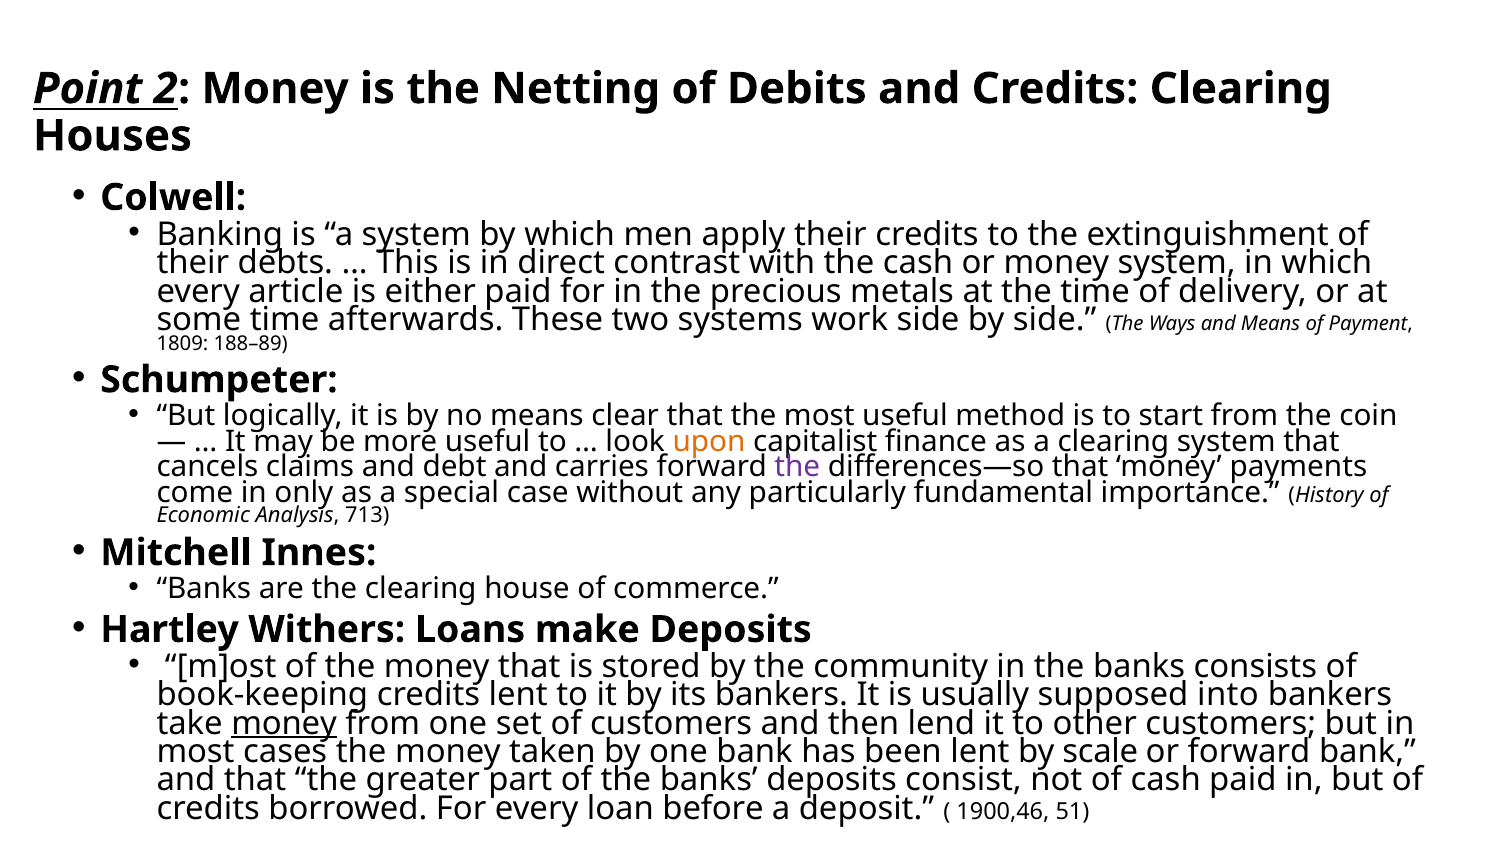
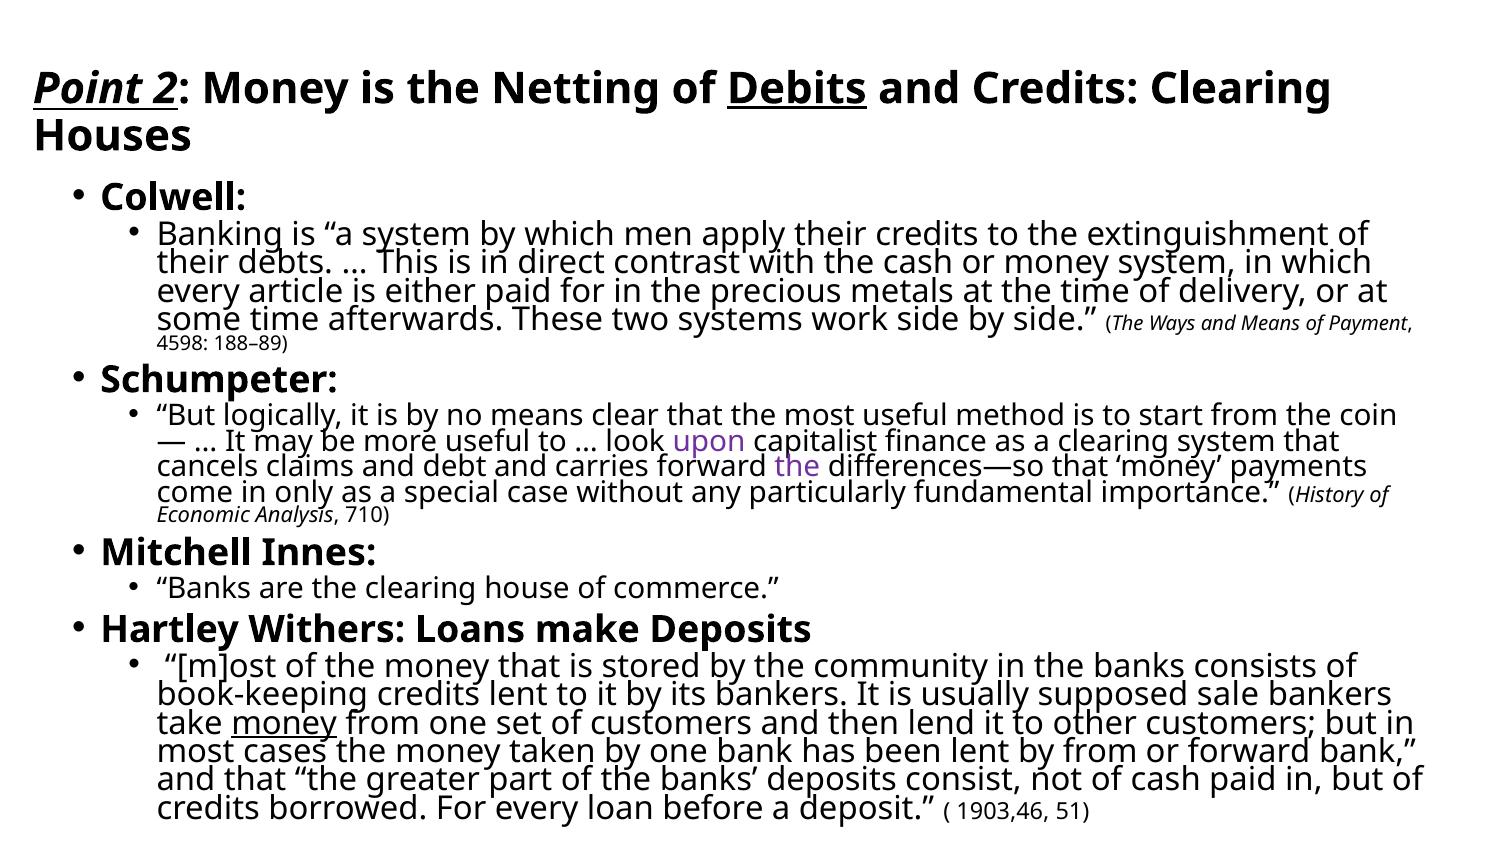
Debits underline: none -> present (797, 89)
1809: 1809 -> 4598 (182, 343)
upon colour: orange -> purple (709, 441)
713: 713 -> 710 (367, 516)
into: into -> sale (1228, 695)
by scale: scale -> from (1100, 752)
1900,46: 1900,46 -> 1903,46 (1003, 811)
